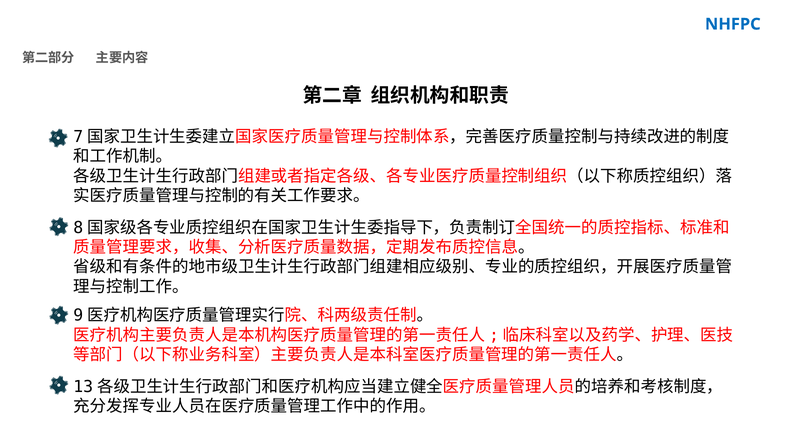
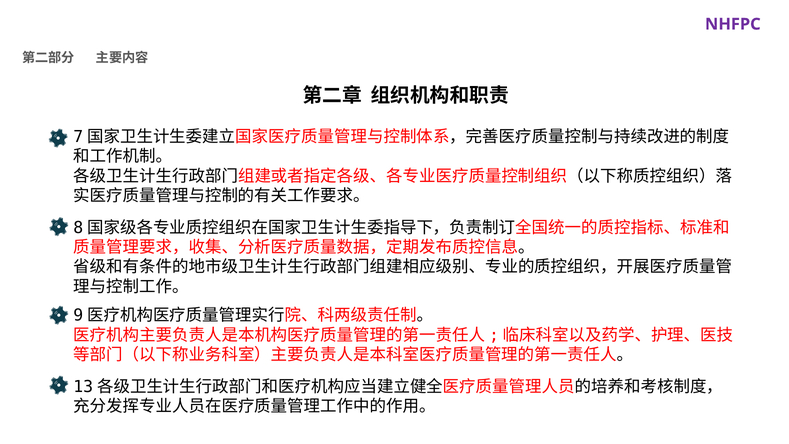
NHFPC colour: blue -> purple (733, 24)
